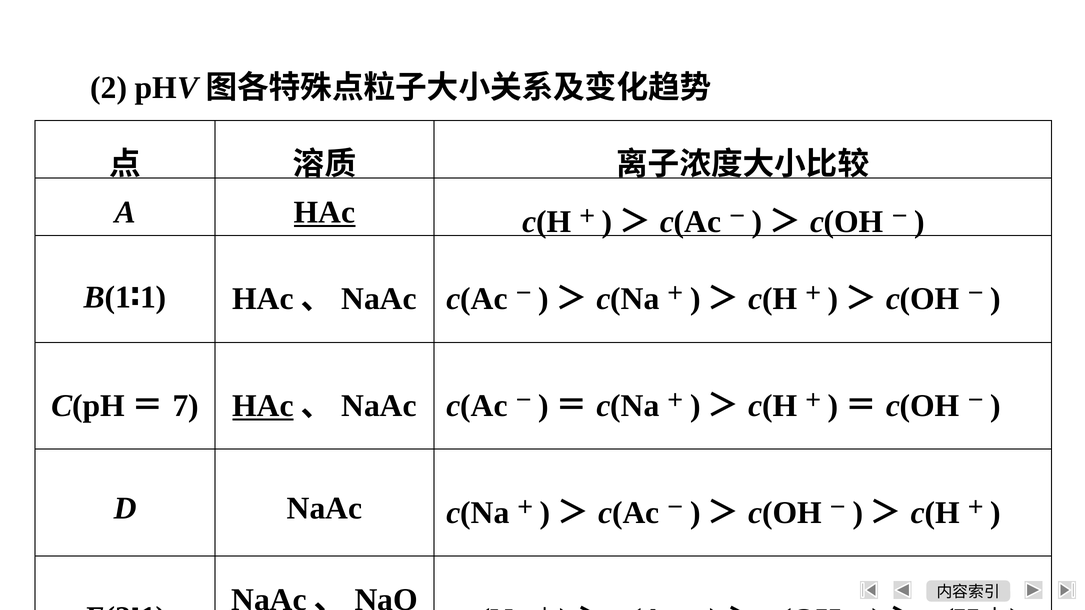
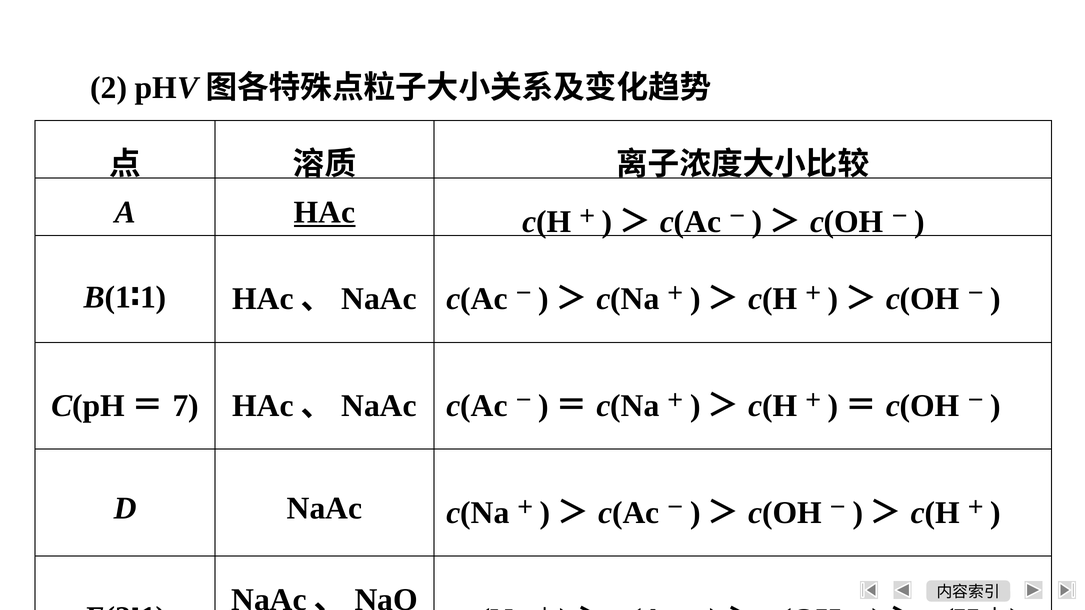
HAc underline: present -> none (263, 406)
